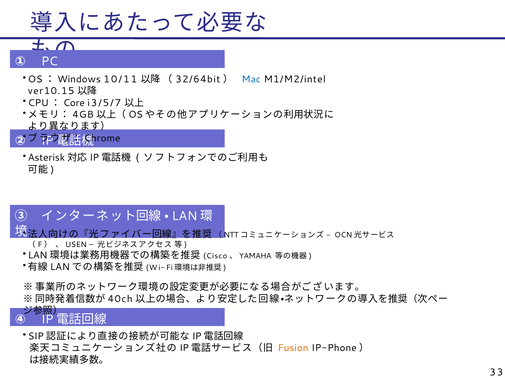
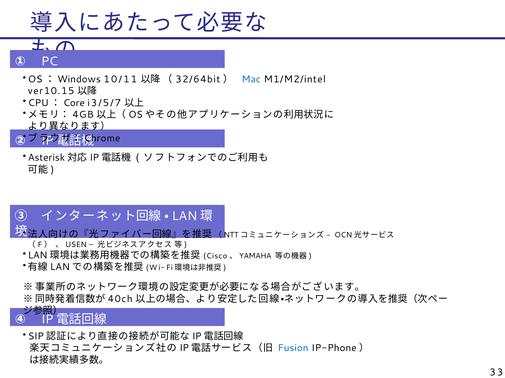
Fusion colour: orange -> blue (293, 349)
